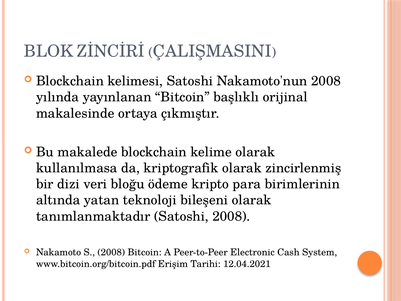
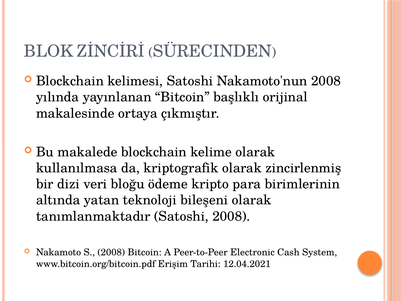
ÇALIŞMASINI: ÇALIŞMASINI -> SÜRECINDEN (212, 51)
